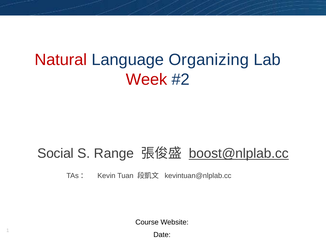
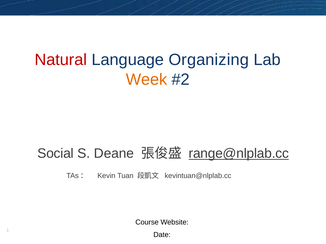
Week colour: red -> orange (146, 80)
Range: Range -> Deane (114, 154)
boost@nlplab.cc: boost@nlplab.cc -> range@nlplab.cc (239, 154)
